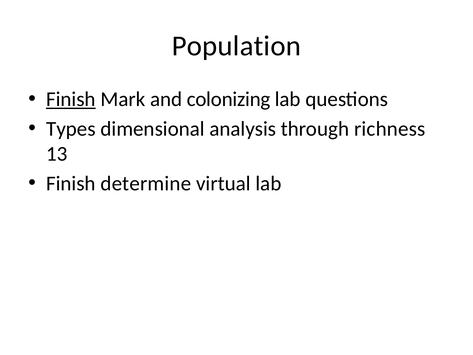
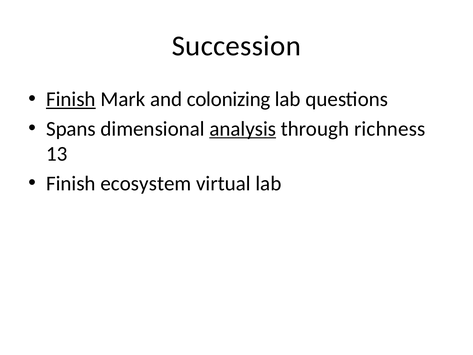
Population: Population -> Succession (236, 46)
Types: Types -> Spans (71, 129)
analysis underline: none -> present (243, 129)
determine: determine -> ecosystem (146, 183)
